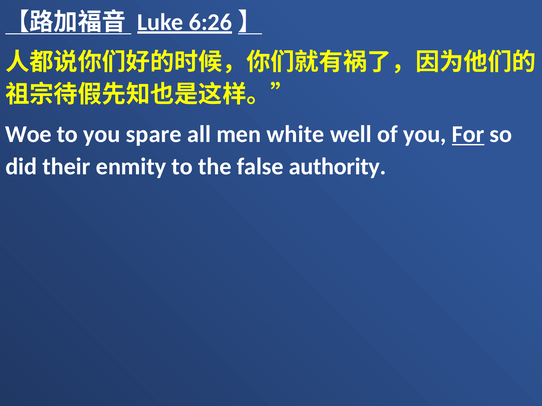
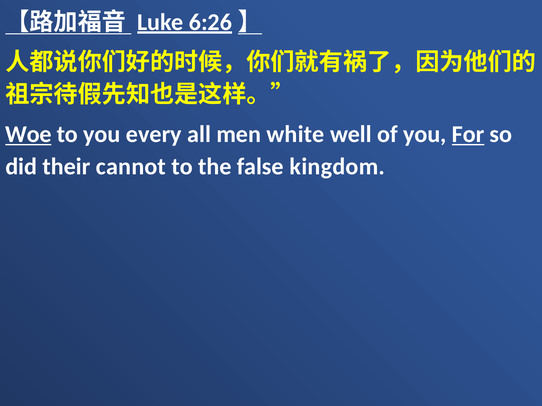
Woe underline: none -> present (29, 134)
spare: spare -> every (154, 134)
enmity: enmity -> cannot (131, 167)
authority: authority -> kingdom (337, 167)
